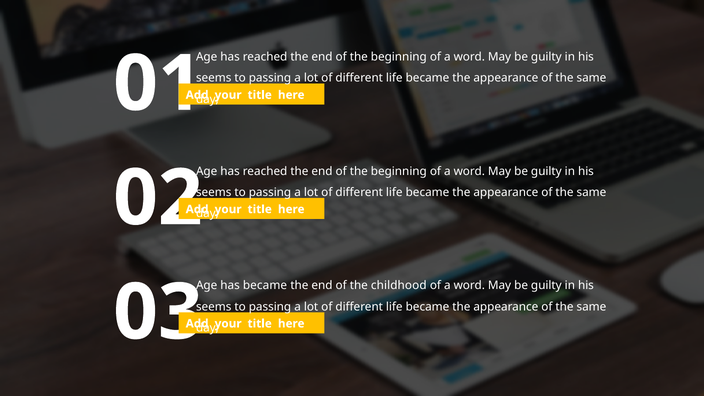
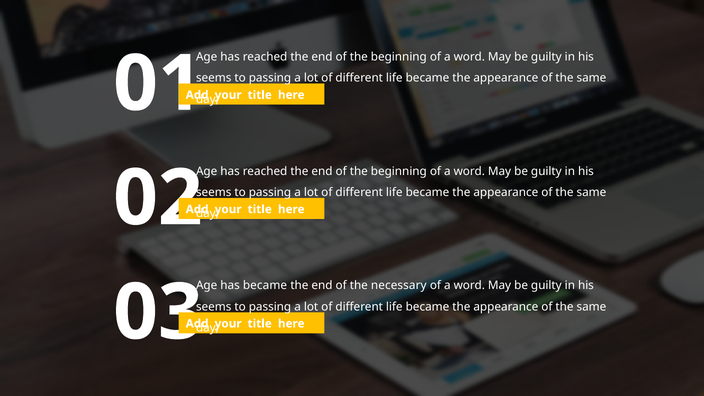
childhood: childhood -> necessary (399, 286)
